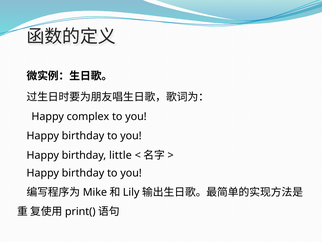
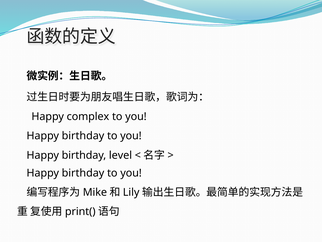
little: little -> level (120, 155)
